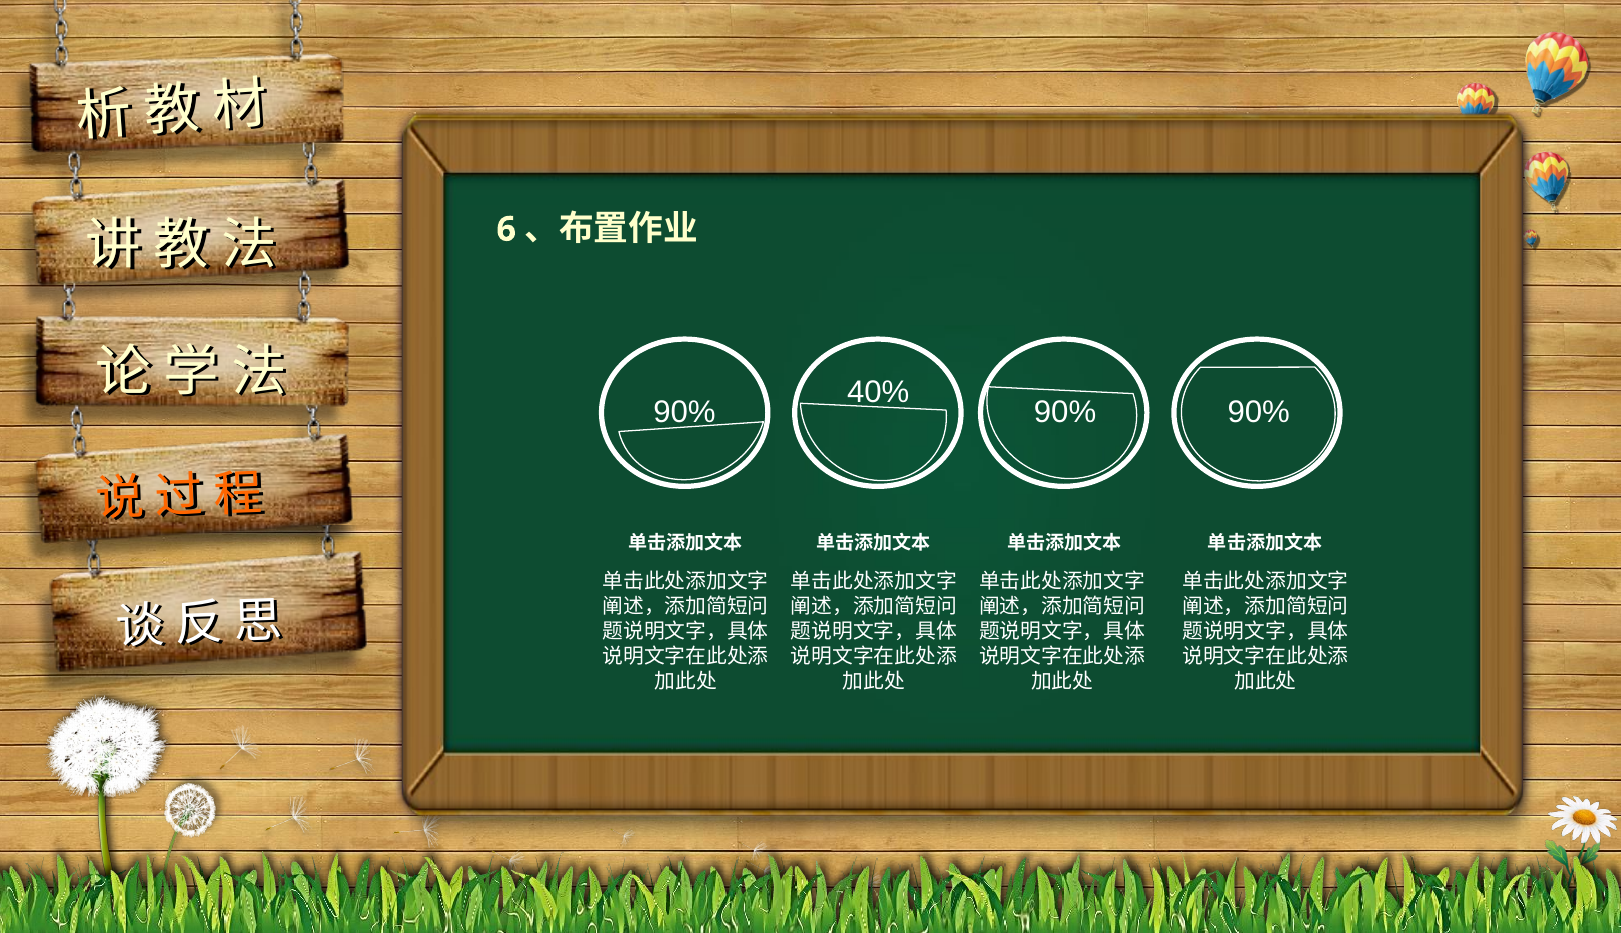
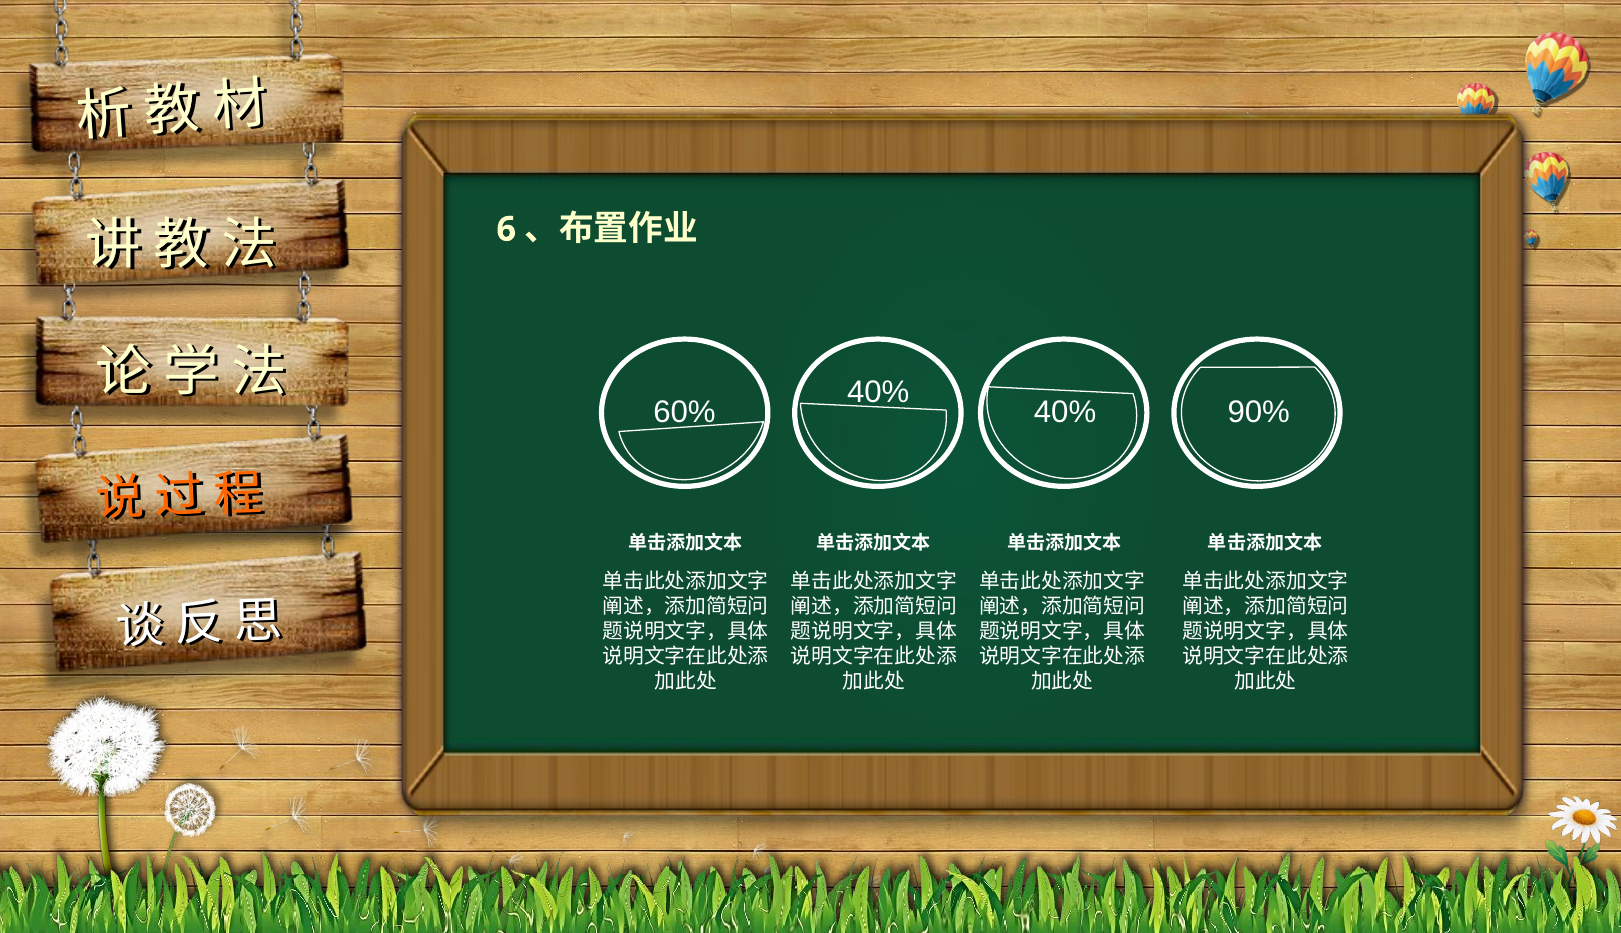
90%: 90% -> 60% (685, 412)
90%: 90% -> 40% (1065, 412)
